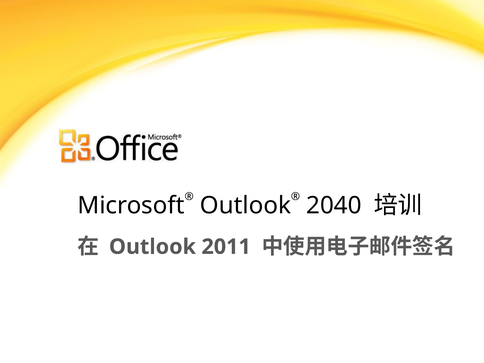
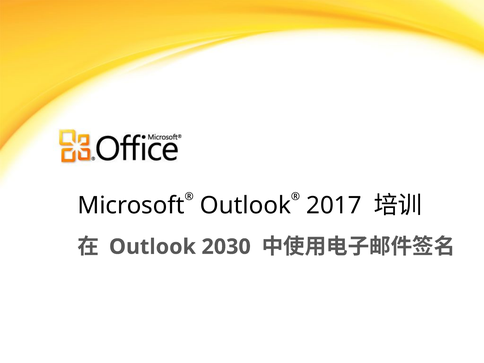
2040: 2040 -> 2017 (334, 205)
2011: 2011 -> 2030 (226, 247)
